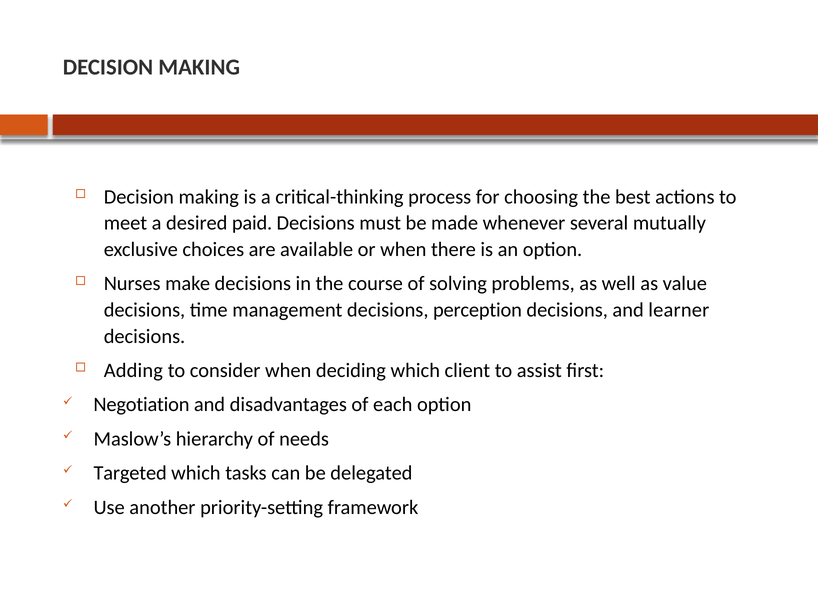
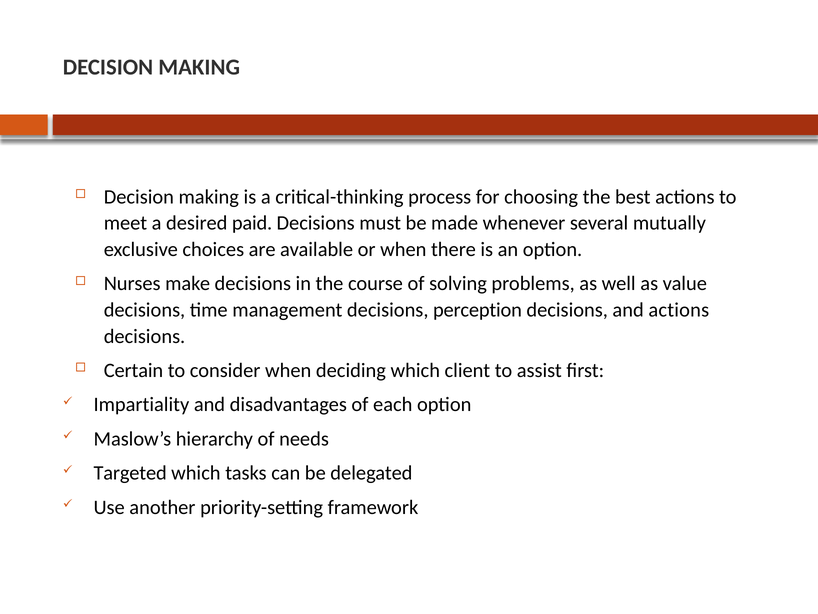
and learner: learner -> actions (679, 310)
Adding: Adding -> Certain (133, 370)
Negotiation: Negotiation -> Impartiality (141, 404)
